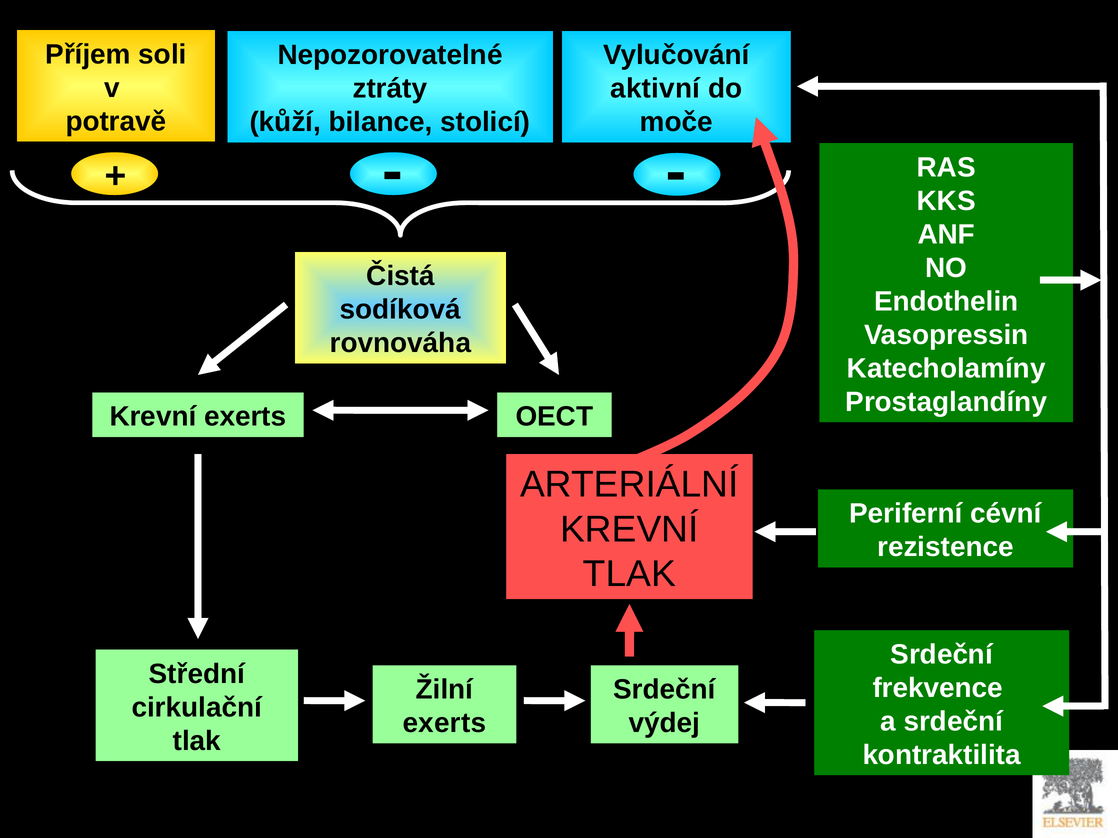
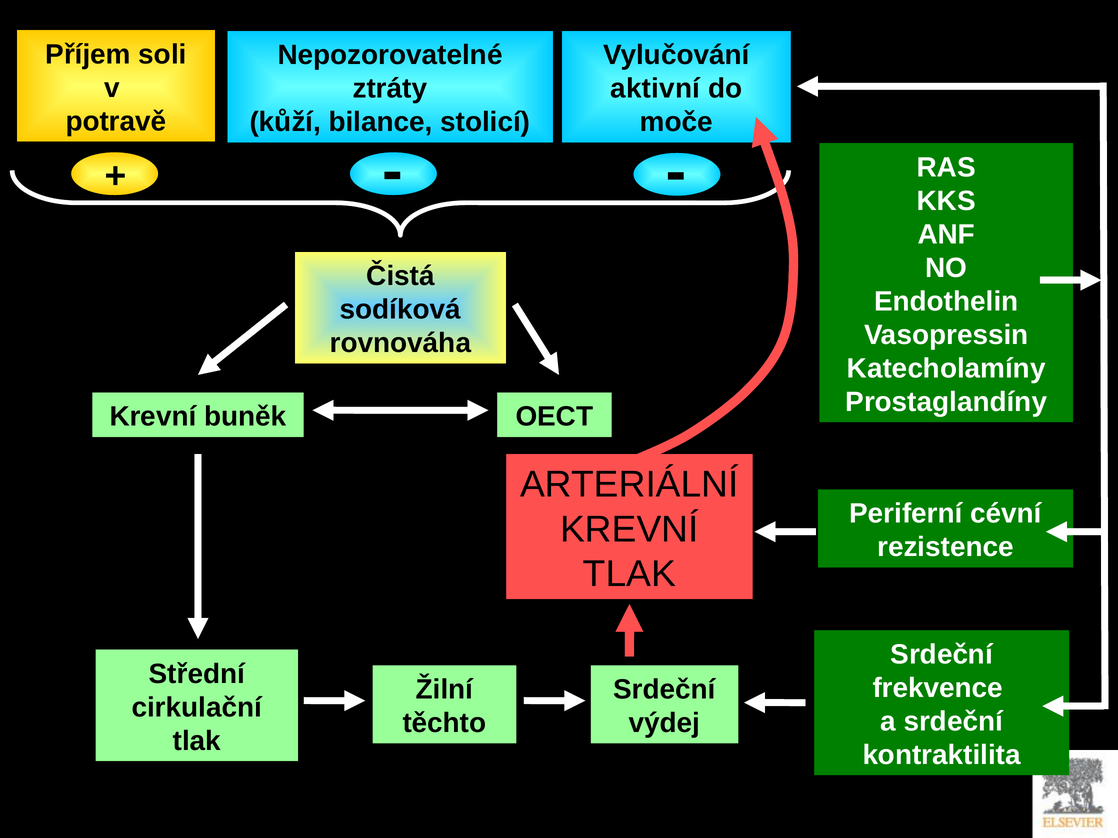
Krevní exerts: exerts -> buněk (245, 417)
exerts: exerts -> těchto (444, 723)
